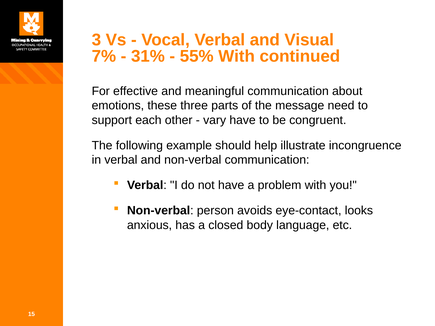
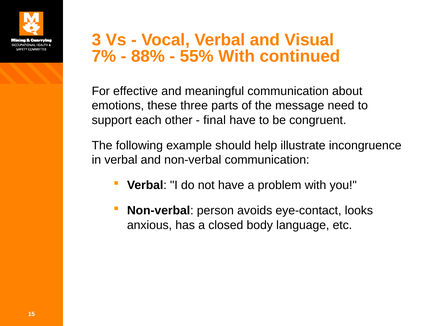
31%: 31% -> 88% (148, 56)
vary: vary -> final (215, 120)
